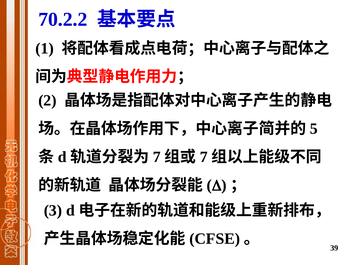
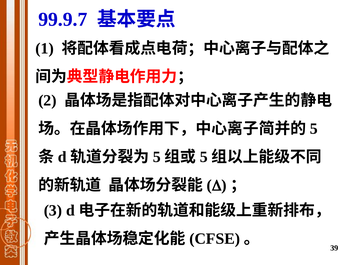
70.2.2: 70.2.2 -> 99.9.7 (63, 20)
7: 7 -> 5 (157, 157)
7: 7 -> 5 (204, 157)
